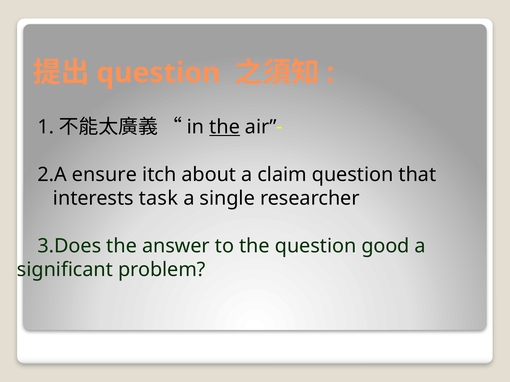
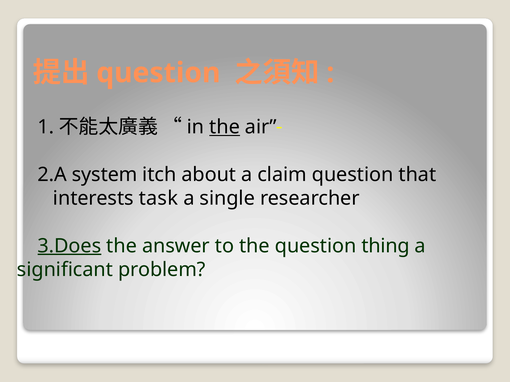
ensure: ensure -> system (105, 175)
3.Does underline: none -> present (69, 246)
good: good -> thing (386, 246)
